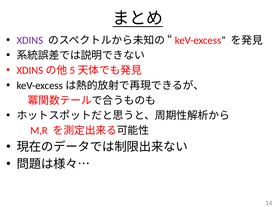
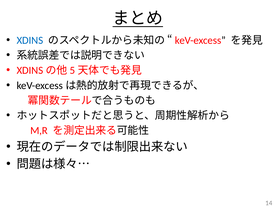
XDINS colour: purple -> blue (30, 40)
